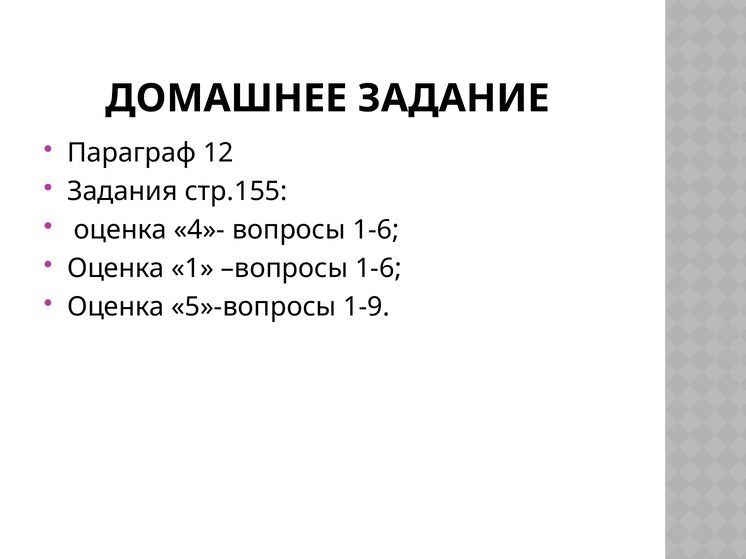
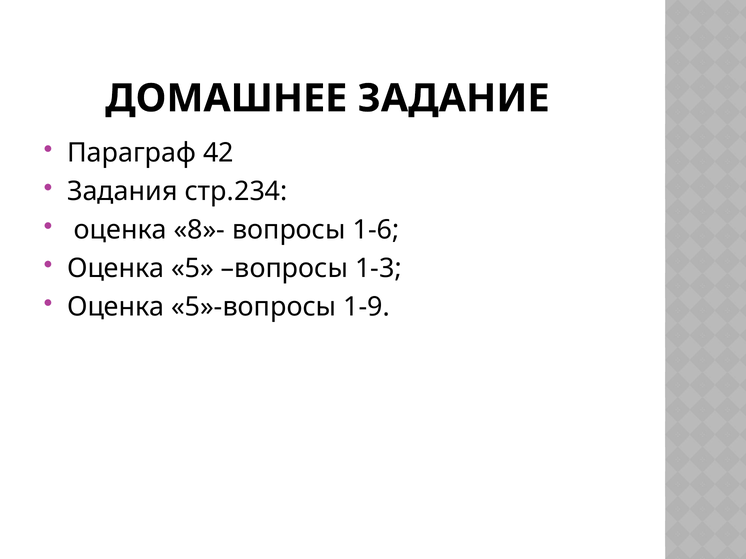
12: 12 -> 42 (218, 153)
стр.155: стр.155 -> стр.234 (236, 192)
4»-: 4»- -> 8»- (199, 230)
1: 1 -> 5 (193, 269)
1-6: 1-6 -> 1-3 (378, 269)
